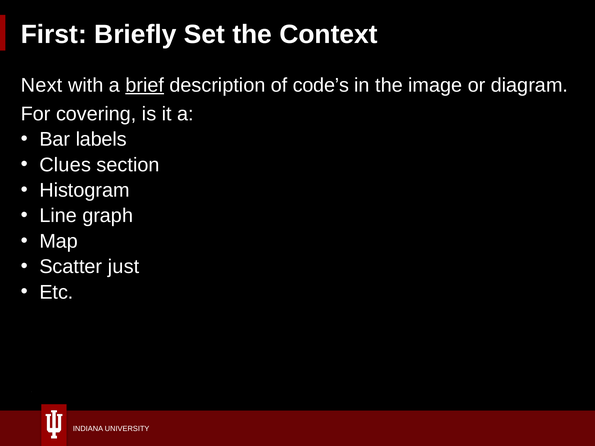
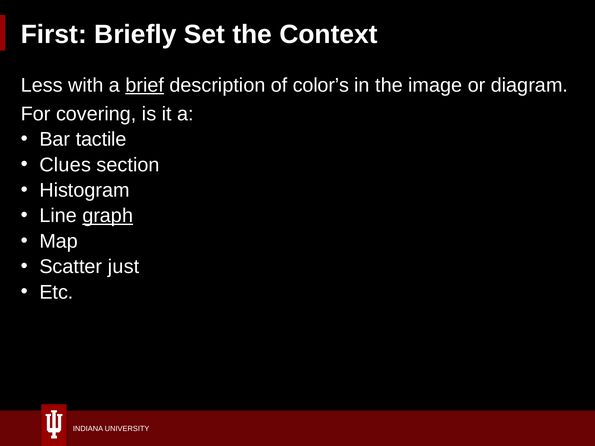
Next: Next -> Less (42, 85)
code’s: code’s -> color’s (321, 85)
labels: labels -> tactile (101, 140)
graph underline: none -> present (108, 216)
